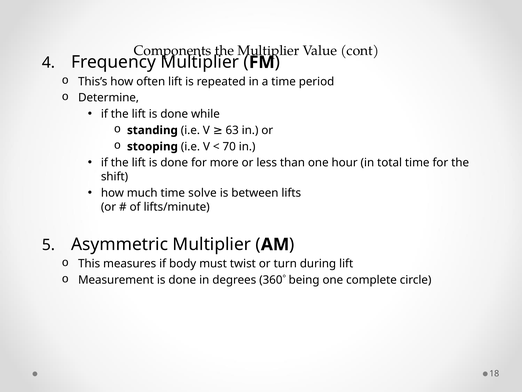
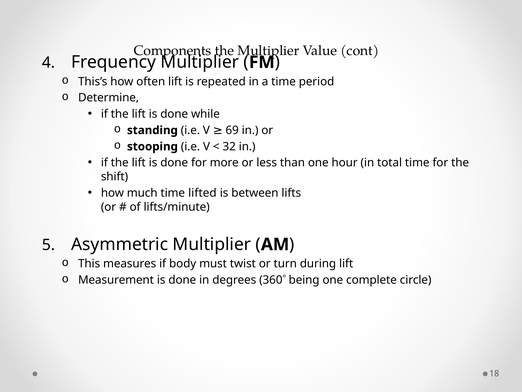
63: 63 -> 69 (232, 130)
70: 70 -> 32 (229, 146)
solve: solve -> lifted (202, 193)
